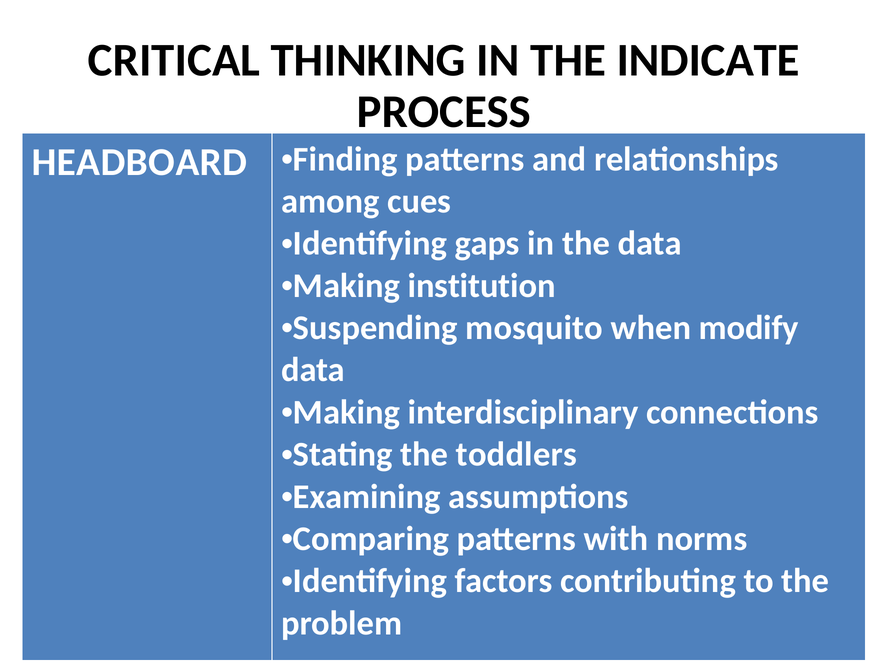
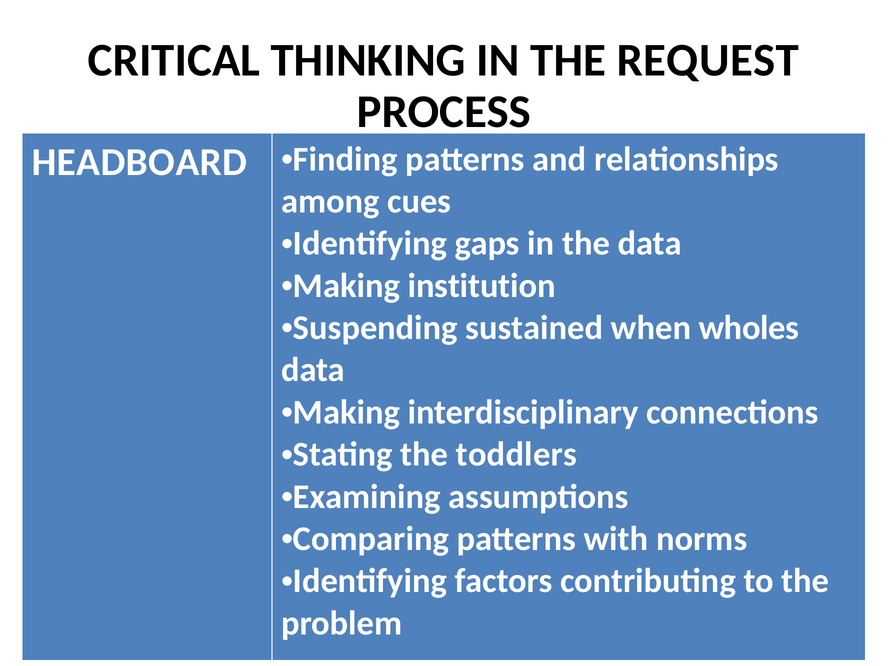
INDICATE: INDICATE -> REQUEST (708, 60)
mosquito: mosquito -> sustained (534, 328)
modify: modify -> wholes (749, 328)
